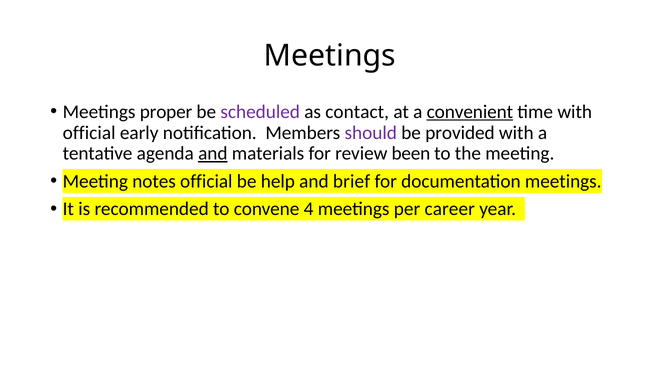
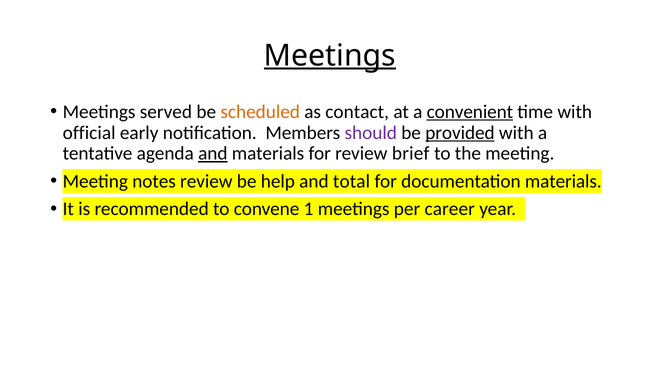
Meetings underline: none -> present (330, 55)
proper: proper -> served (166, 112)
scheduled colour: purple -> orange (260, 112)
provided underline: none -> present (460, 132)
been: been -> brief (411, 153)
notes official: official -> review (206, 181)
brief: brief -> total (352, 181)
documentation meetings: meetings -> materials (563, 181)
4: 4 -> 1 (309, 209)
